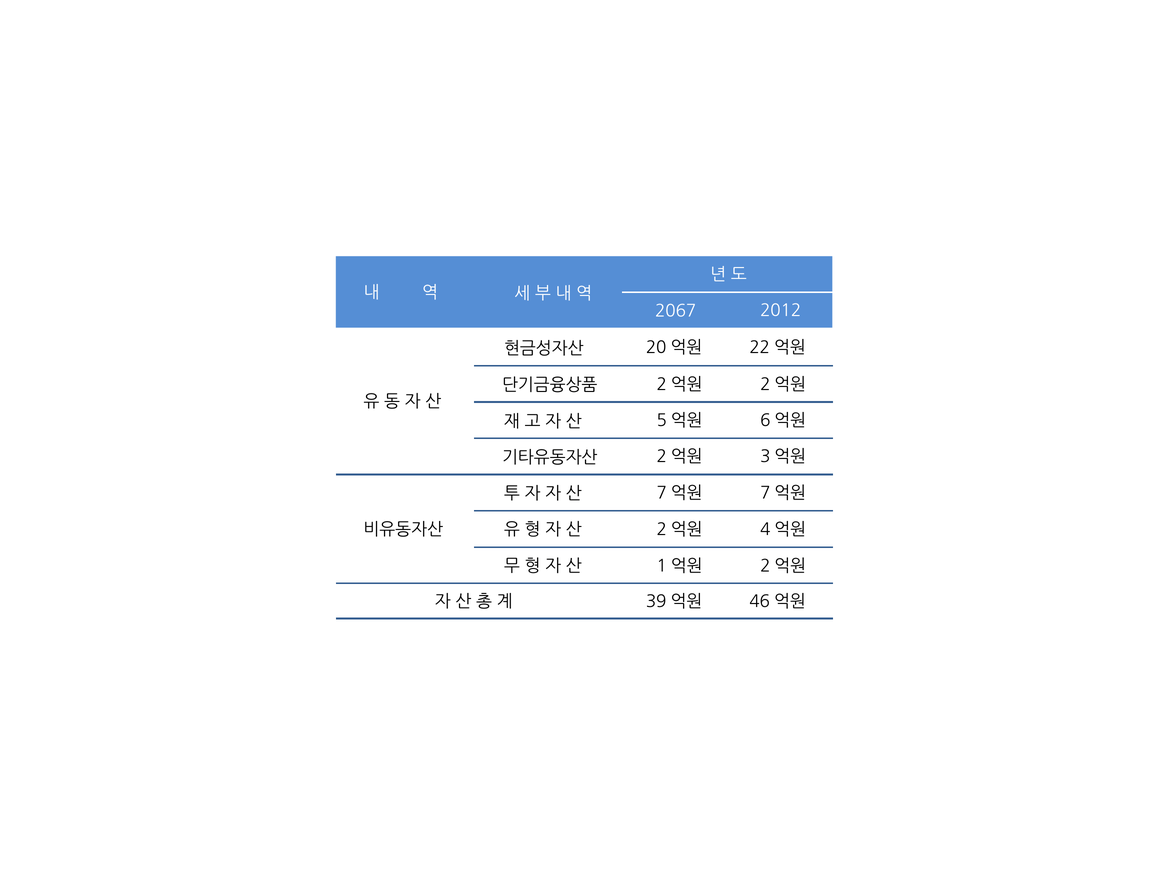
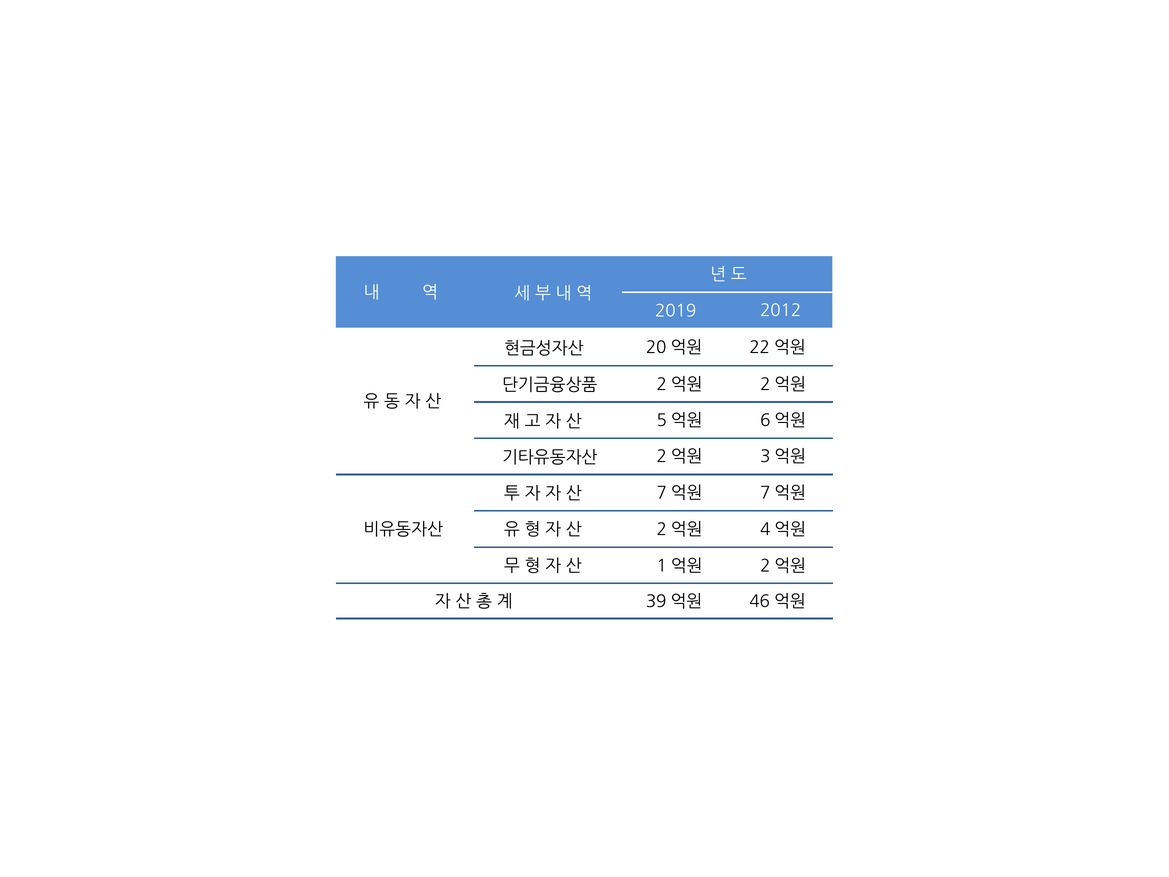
2067: 2067 -> 2019 (676, 311)
